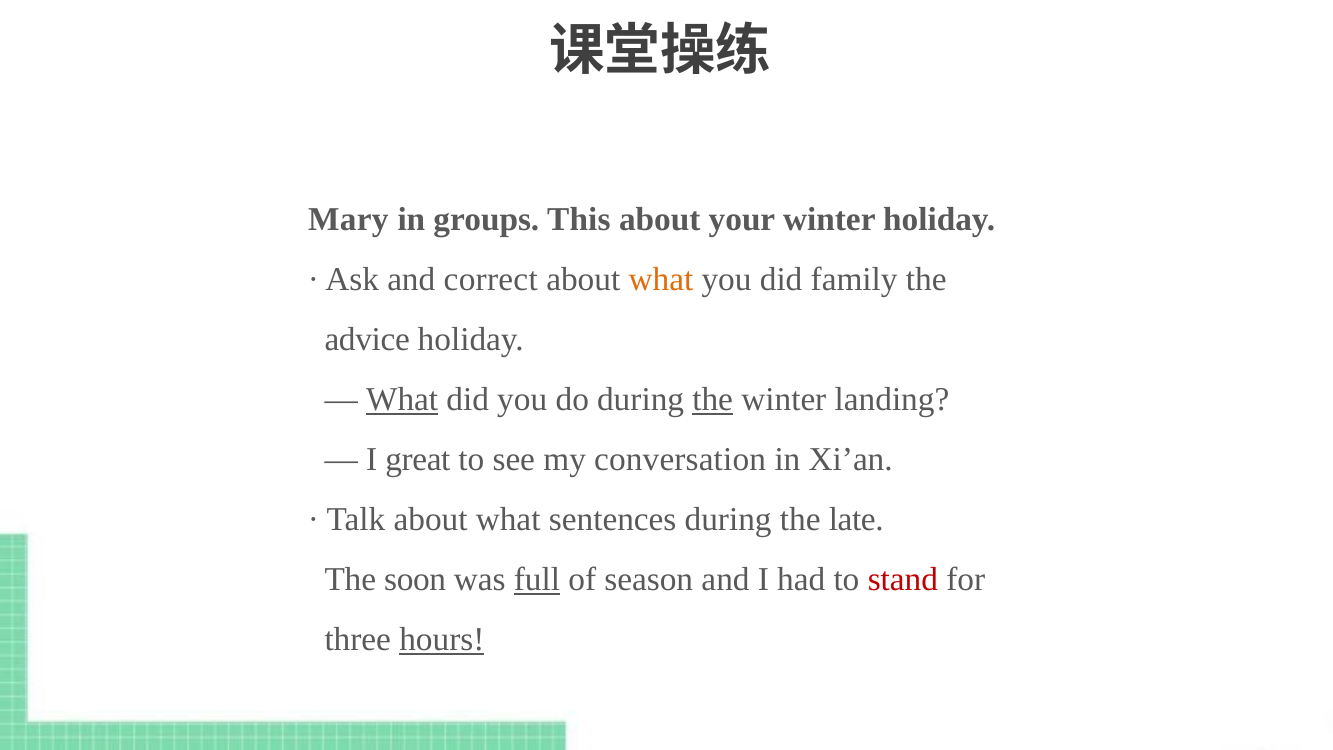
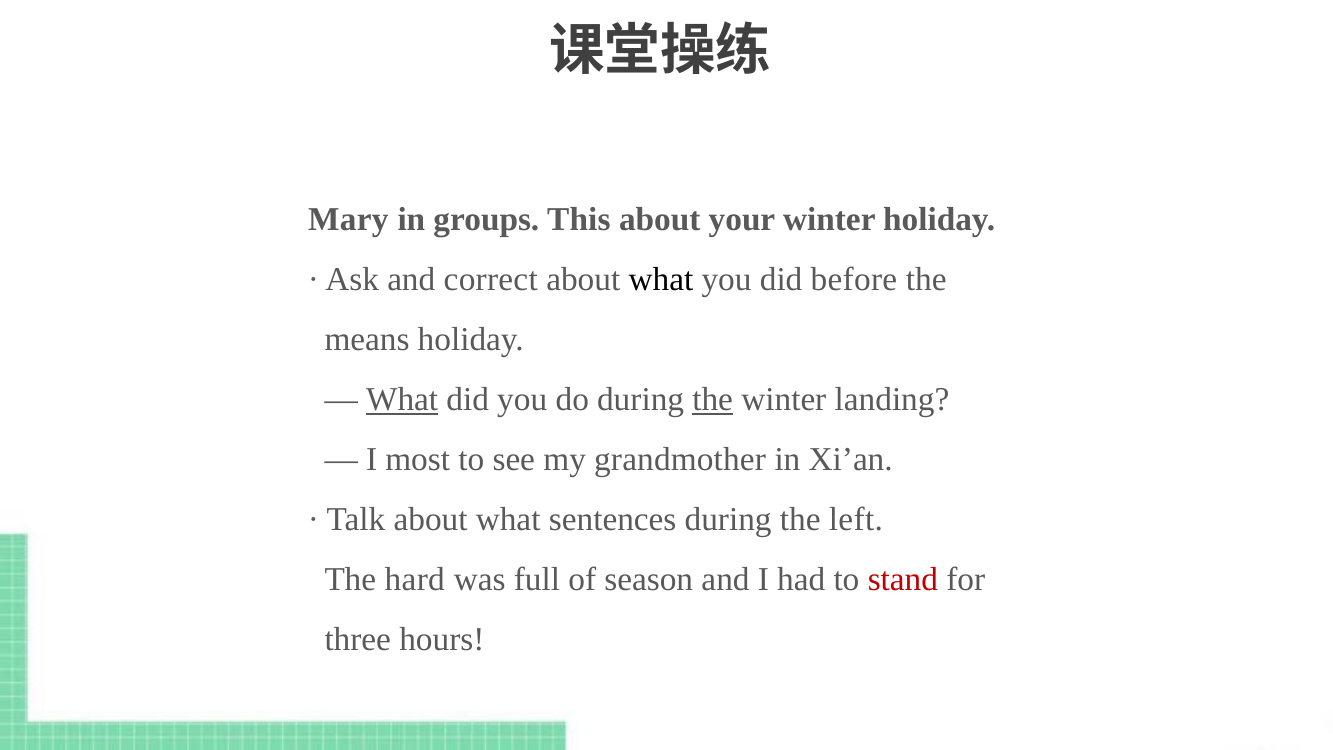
what colour: orange -> black (661, 279)
family: family -> before (854, 279)
advice: advice -> means (367, 339)
great: great -> most (418, 459)
conversation: conversation -> grandmother (680, 459)
late: late -> left (856, 519)
soon: soon -> hard (415, 579)
full underline: present -> none (537, 579)
hours underline: present -> none (442, 639)
